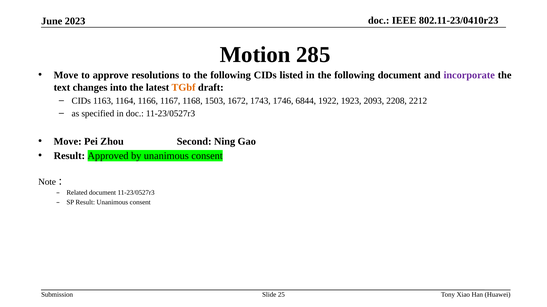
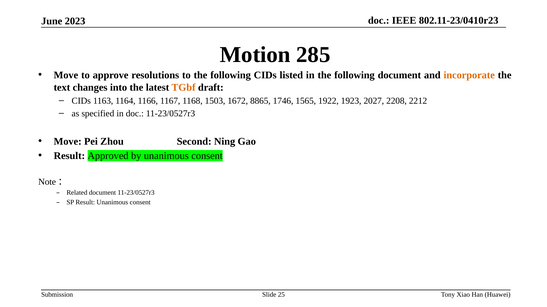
incorporate colour: purple -> orange (469, 75)
1743: 1743 -> 8865 (260, 101)
6844: 6844 -> 1565 (306, 101)
2093: 2093 -> 2027 (374, 101)
